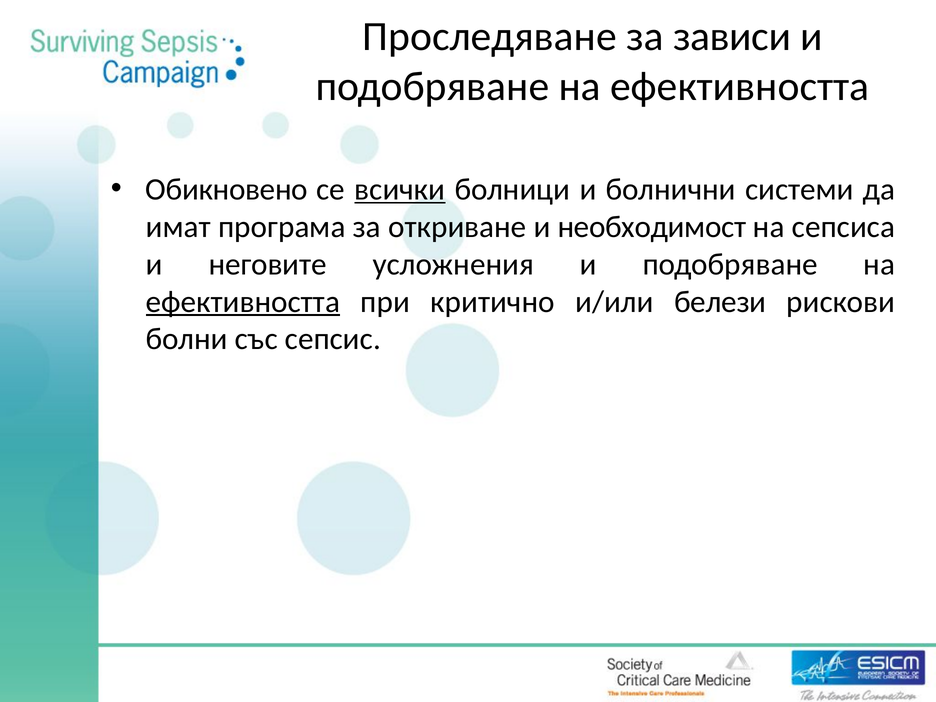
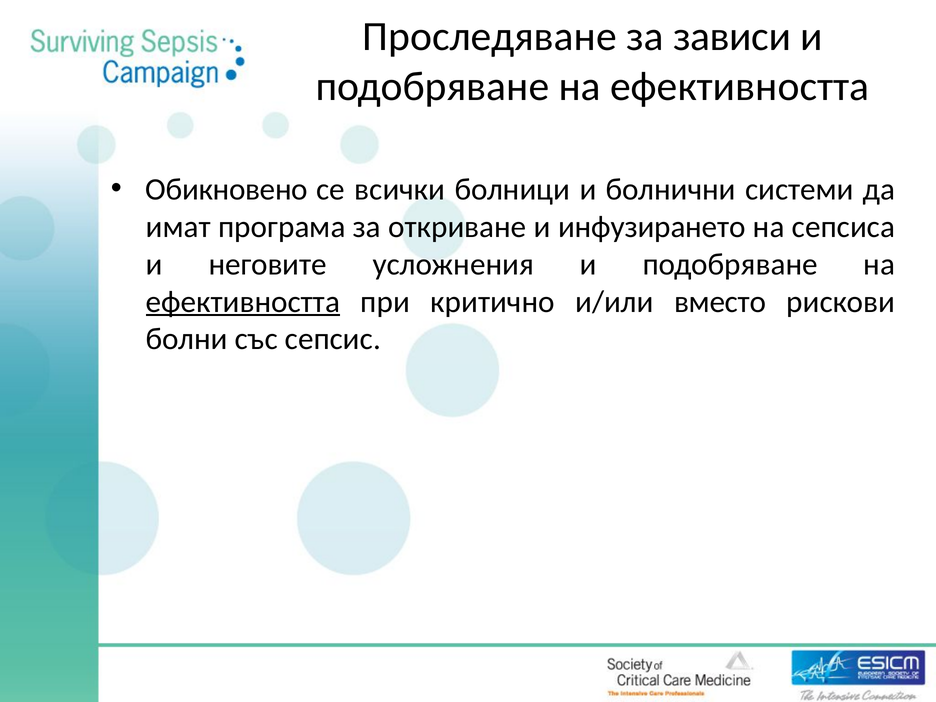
всички underline: present -> none (400, 189)
необходимост: необходимост -> инфузирането (652, 227)
белези: белези -> вместо (720, 302)
